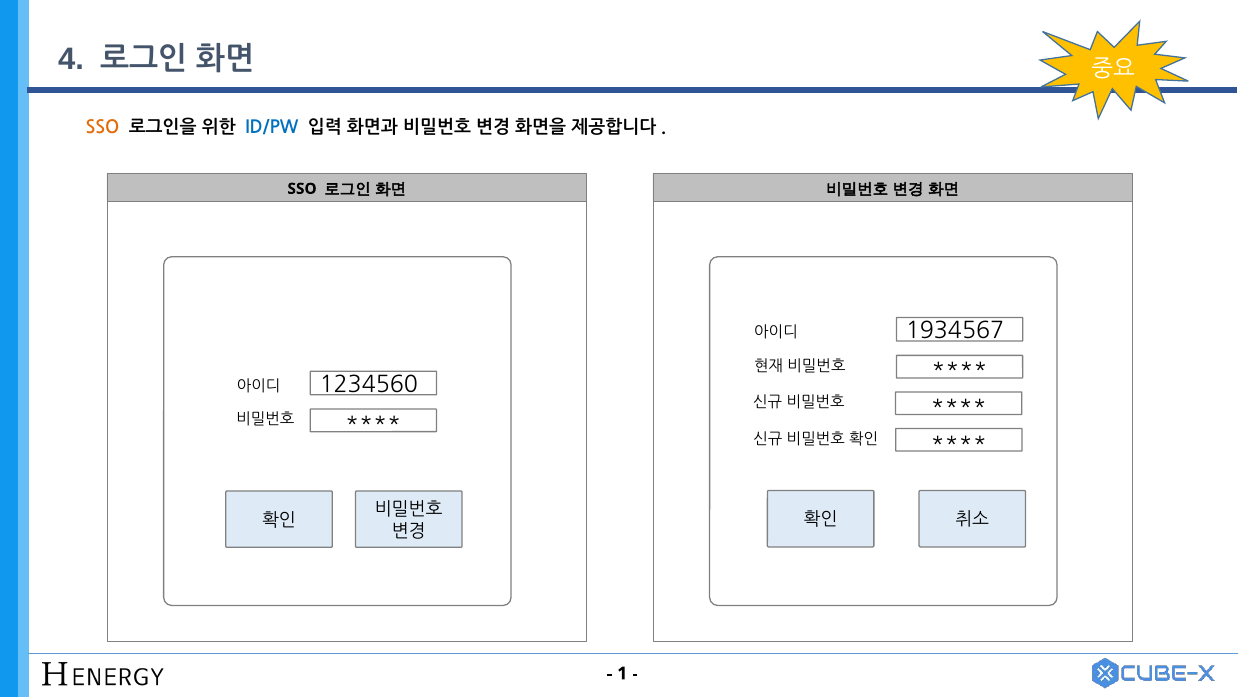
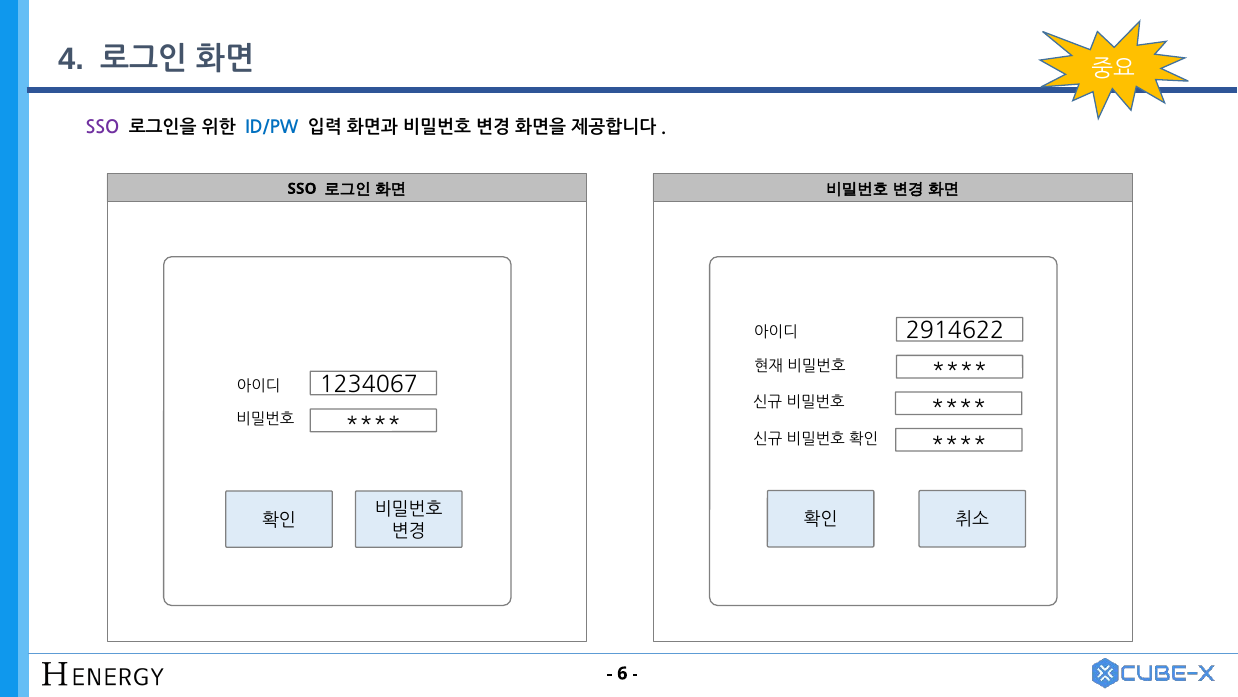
SSO colour: orange -> purple (102, 128)
1934567: 1934567 -> 2914622 (955, 331)
1234560: 1234560 -> 1234067 (369, 384)
1: 1 -> 6 (622, 673)
